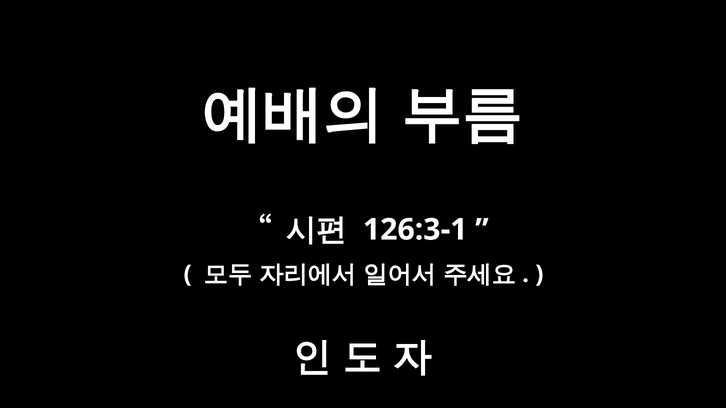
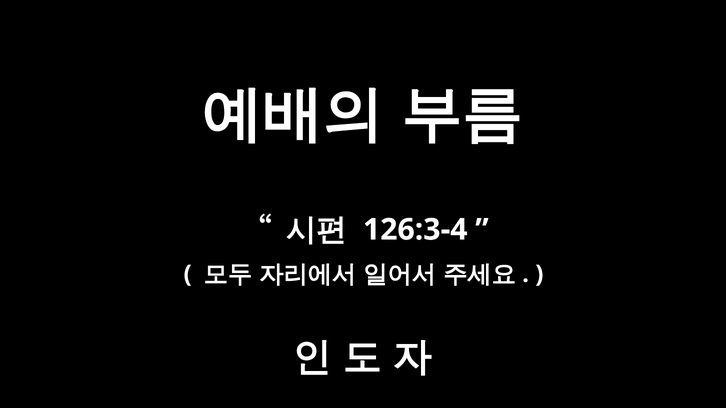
126:3-1: 126:3-1 -> 126:3-4 (415, 230)
